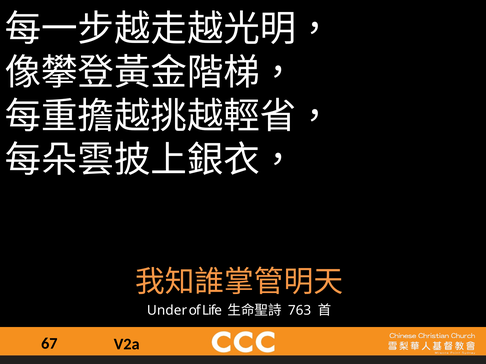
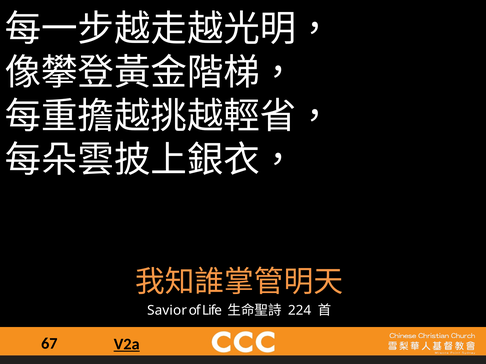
Under: Under -> Savior (167, 311)
763: 763 -> 224 (300, 311)
V2a underline: none -> present (127, 345)
